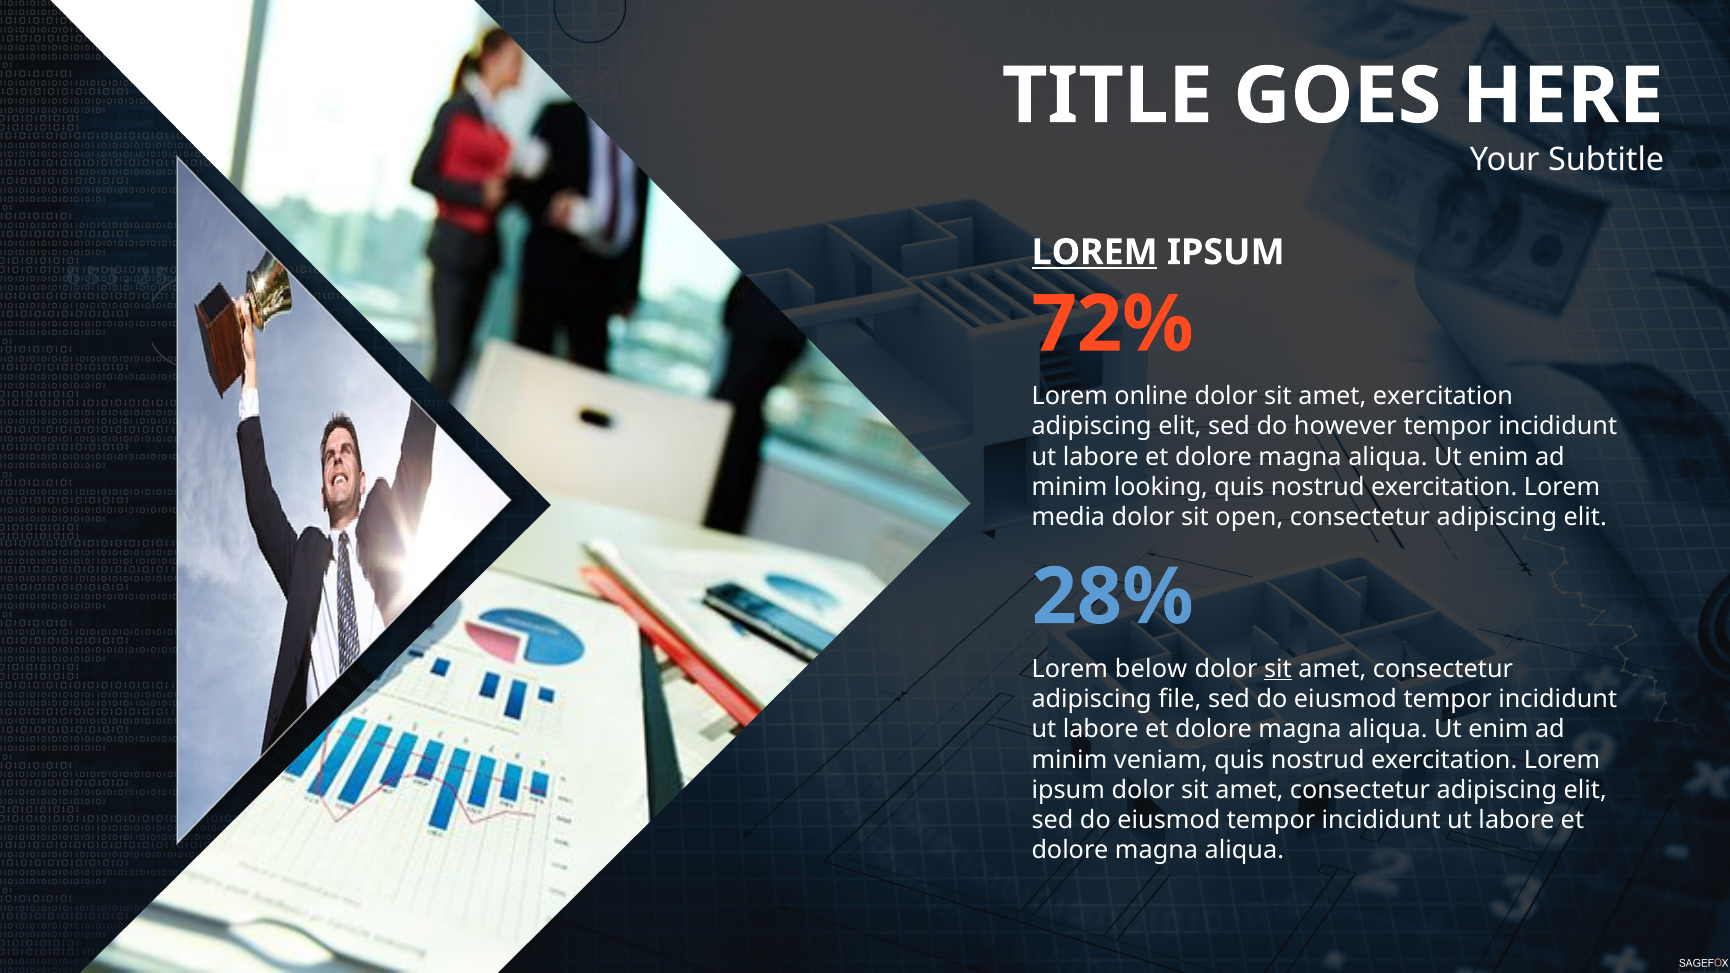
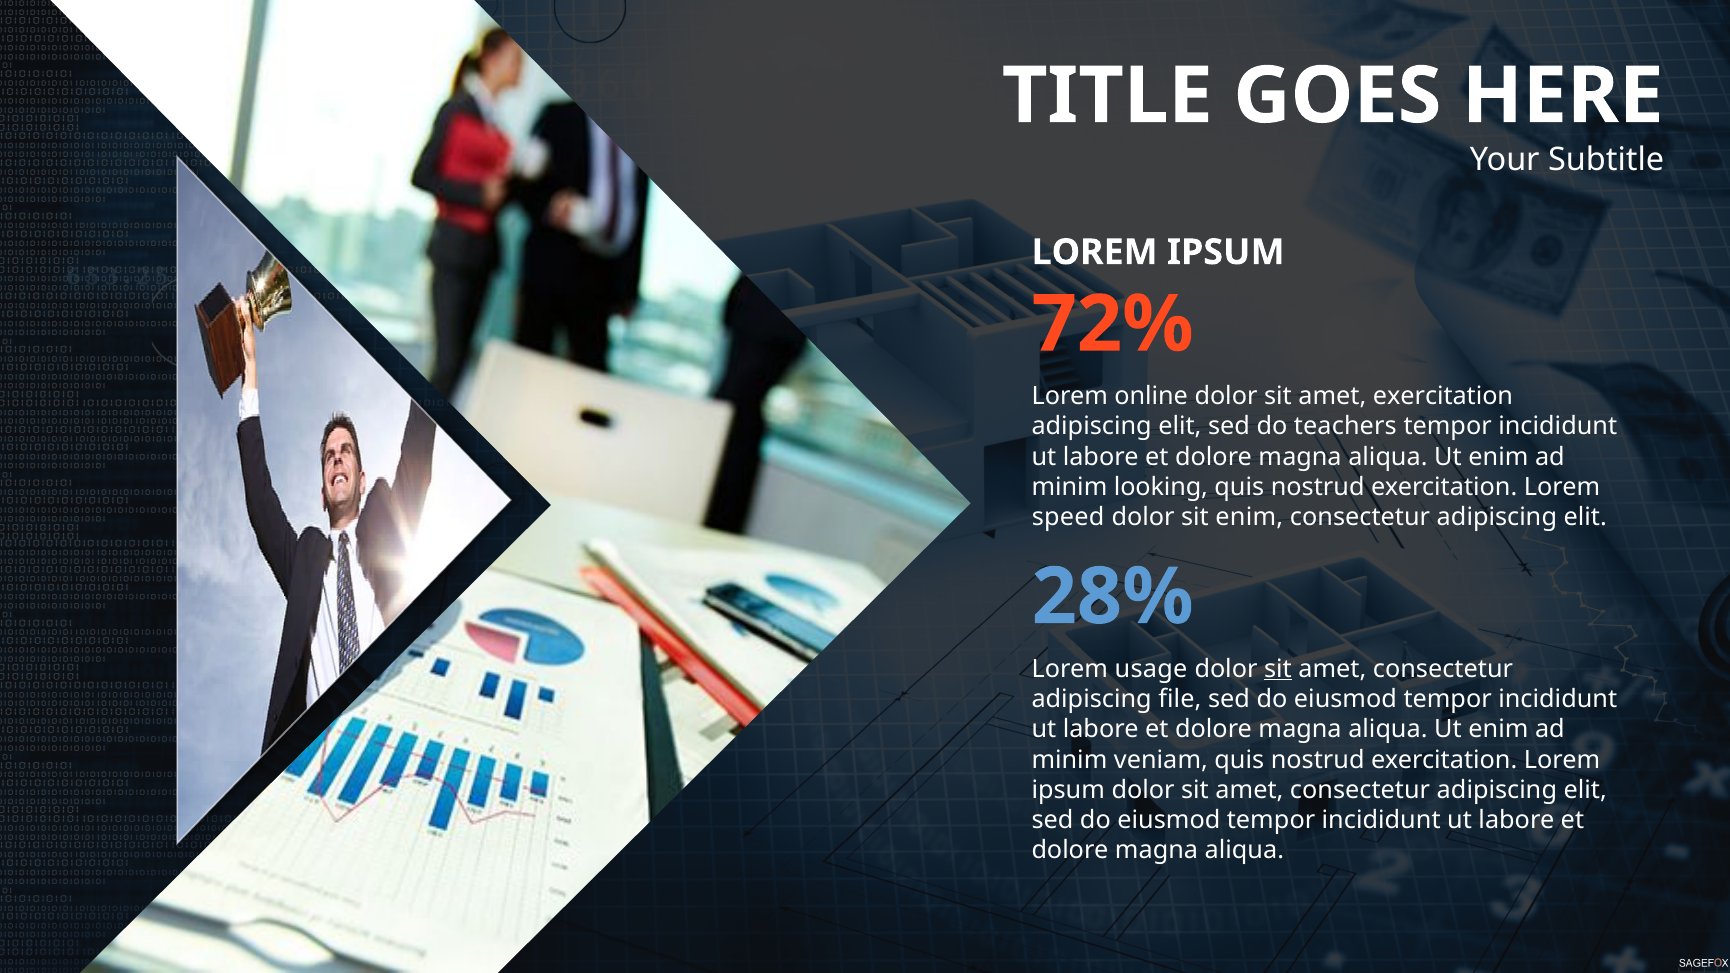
LOREM underline: present -> none (1095, 252)
however: however -> teachers (1345, 427)
media: media -> speed (1068, 518)
sit open: open -> enim (1249, 518)
below: below -> usage (1151, 669)
